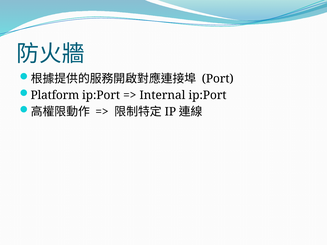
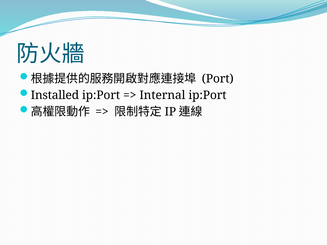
Platform: Platform -> Installed (55, 95)
